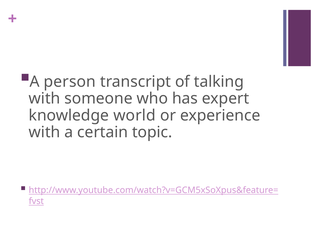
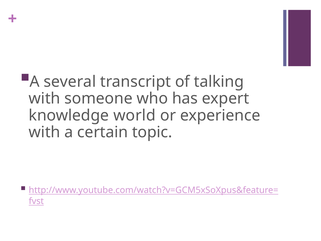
person: person -> several (70, 82)
